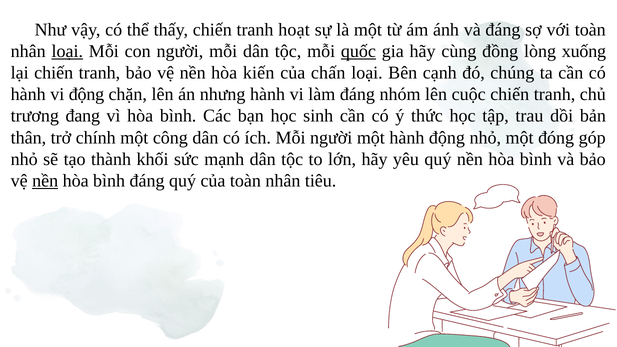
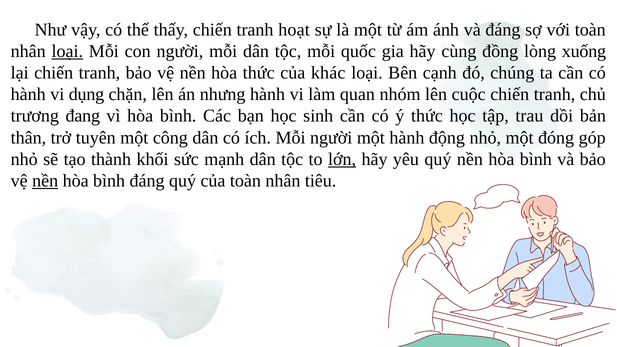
quốc underline: present -> none (358, 51)
hòa kiến: kiến -> thức (259, 73)
chấn: chấn -> khác (328, 73)
vi động: động -> dụng (86, 94)
làm đáng: đáng -> quan (357, 94)
chính: chính -> tuyên (96, 138)
lớn underline: none -> present (342, 159)
